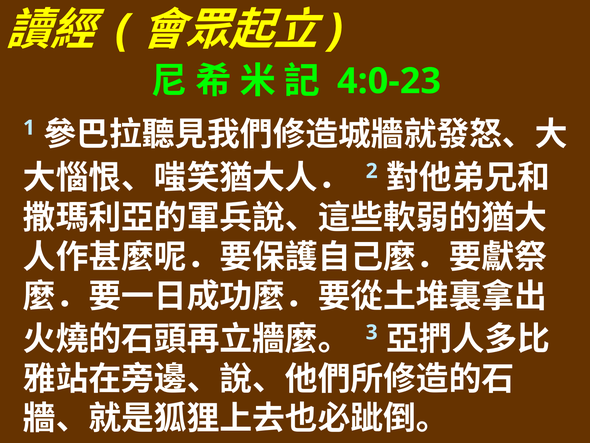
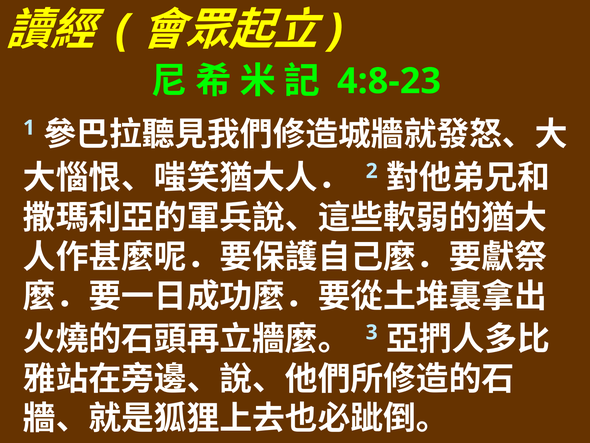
4:0-23: 4:0-23 -> 4:8-23 (389, 81)
